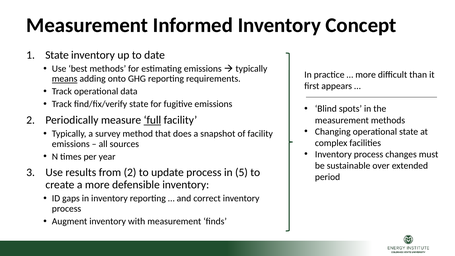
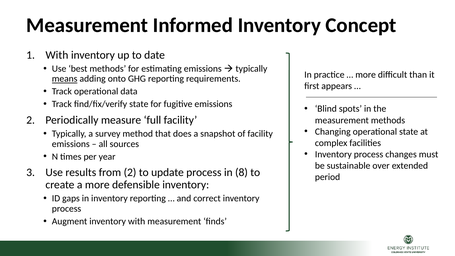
1 State: State -> With (57, 55)
full underline: present -> none (152, 120)
5: 5 -> 8 (241, 172)
